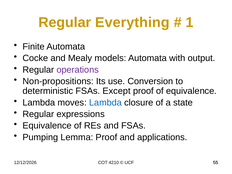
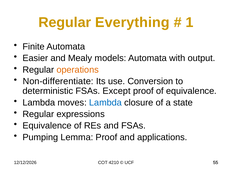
Cocke: Cocke -> Easier (35, 58)
operations colour: purple -> orange (78, 70)
Non-propositions: Non-propositions -> Non-differentiate (58, 81)
